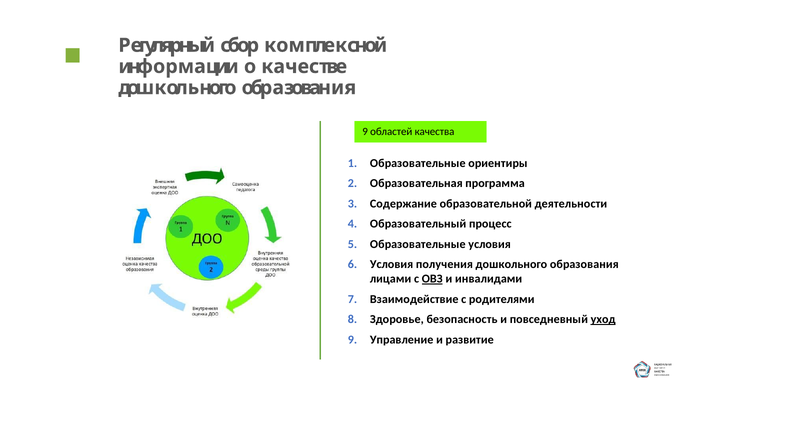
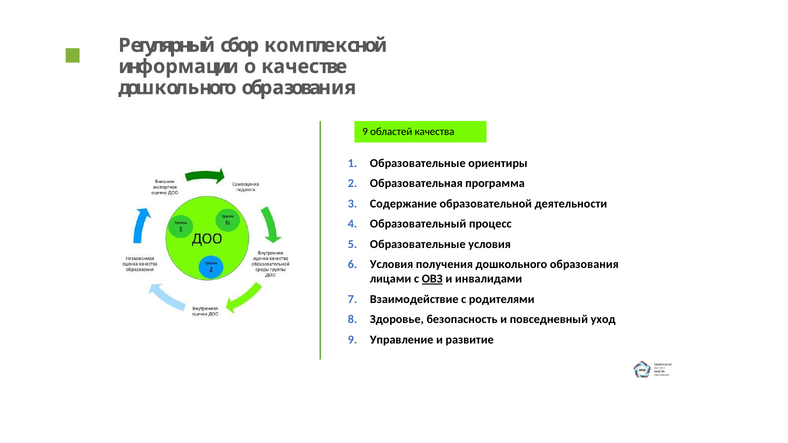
уход underline: present -> none (603, 320)
